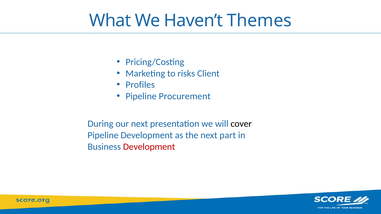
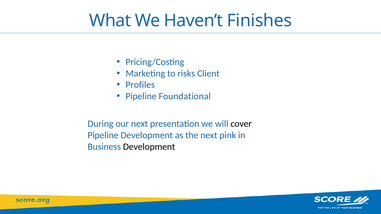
Themes: Themes -> Finishes (259, 21)
Procurement: Procurement -> Foundational (185, 96)
part: part -> pink (228, 135)
Development colour: red -> black (149, 147)
